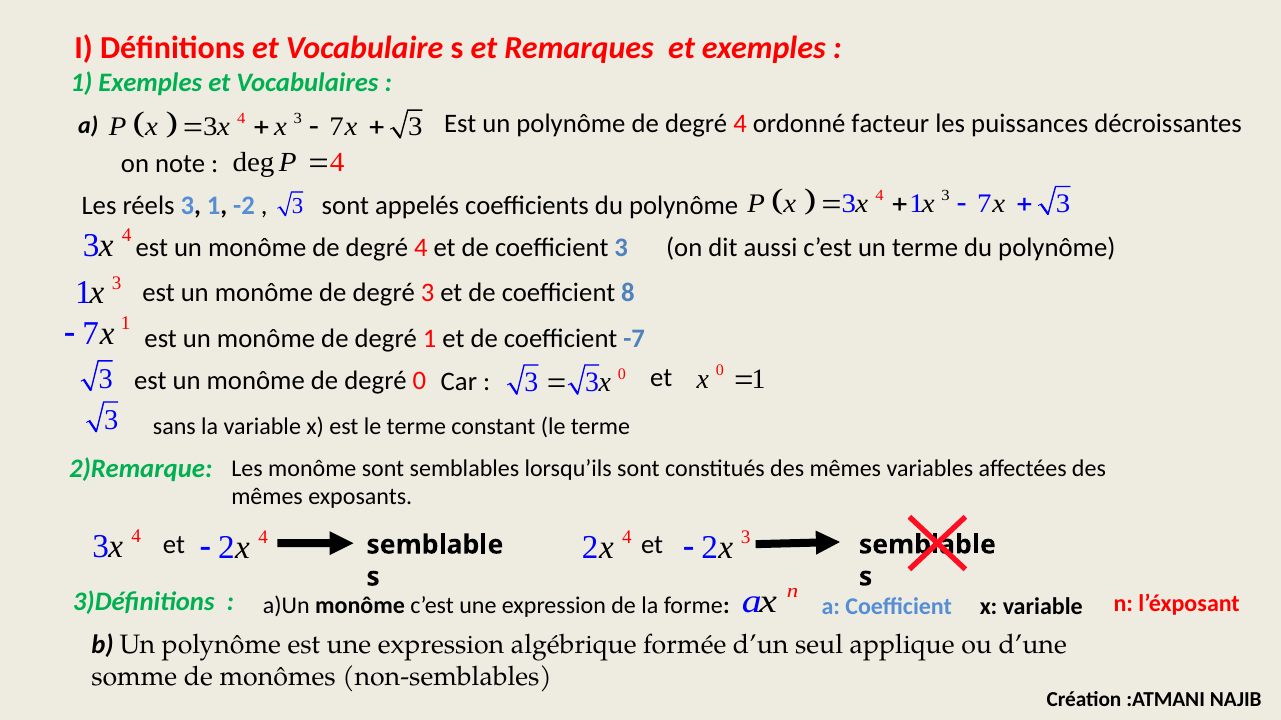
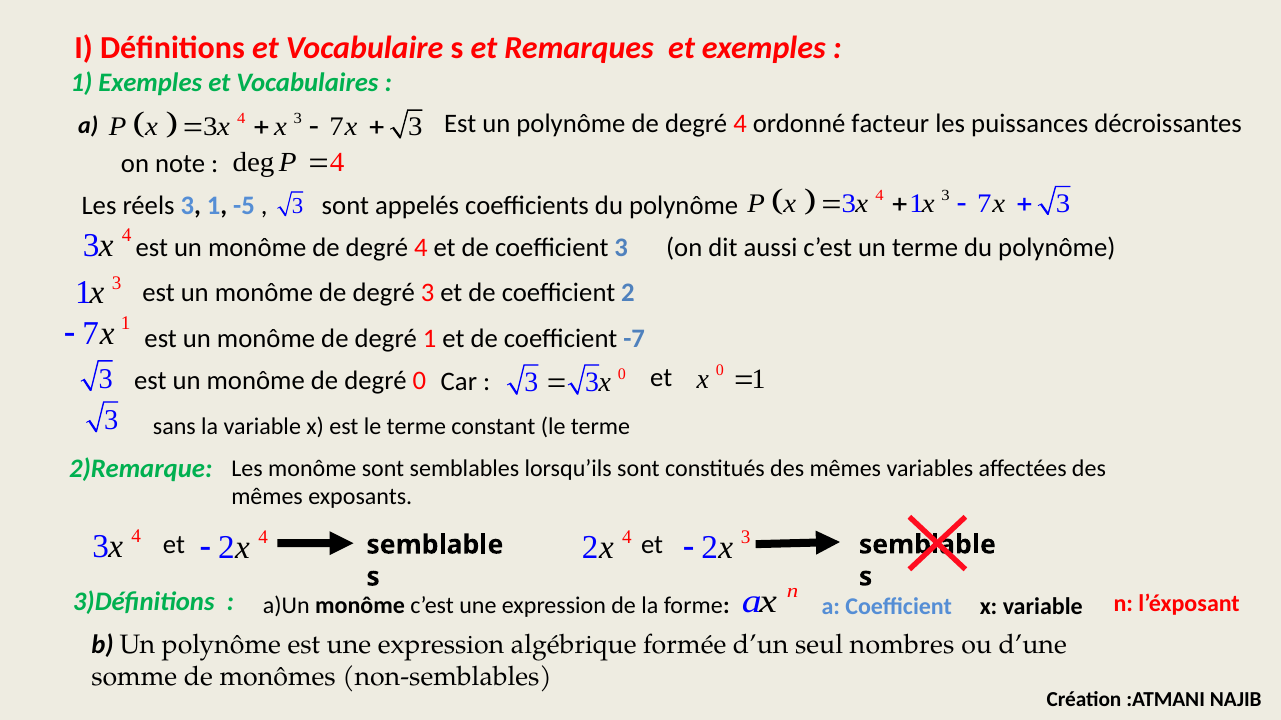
-2: -2 -> -5 (244, 206)
8: 8 -> 2 (628, 293)
applique: applique -> nombres (902, 645)
